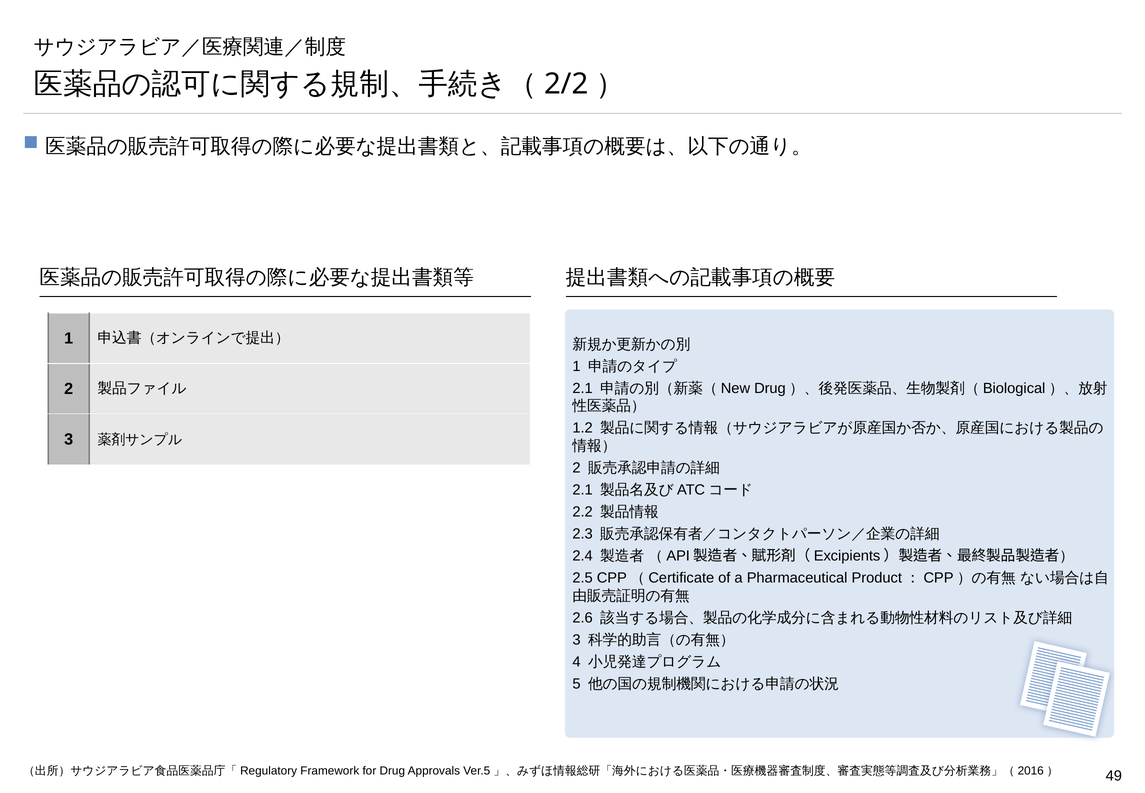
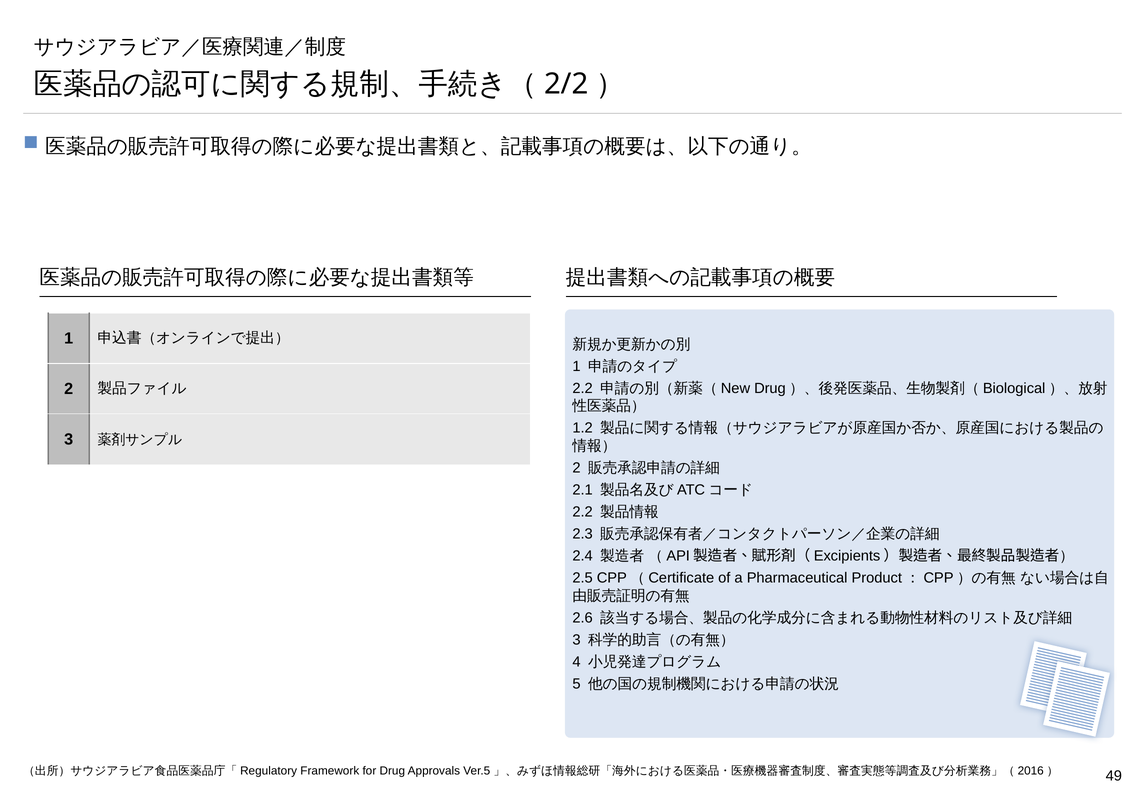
2.1: 2.1 -> 2.2 (583, 388)
